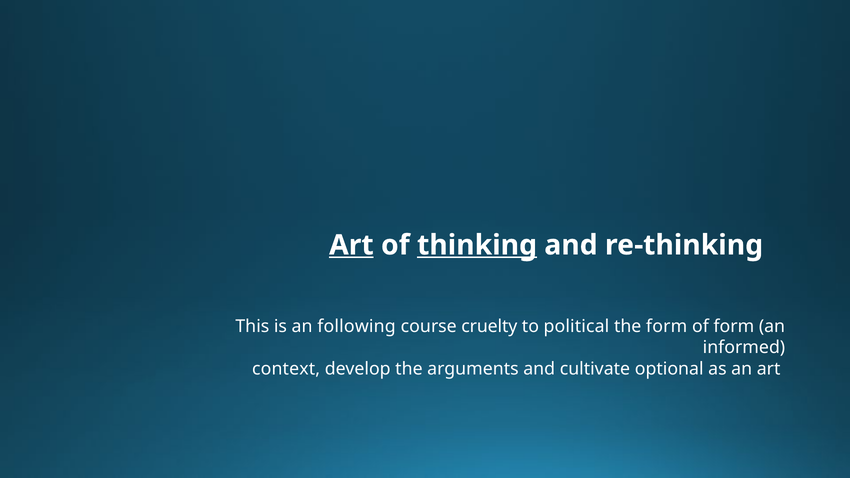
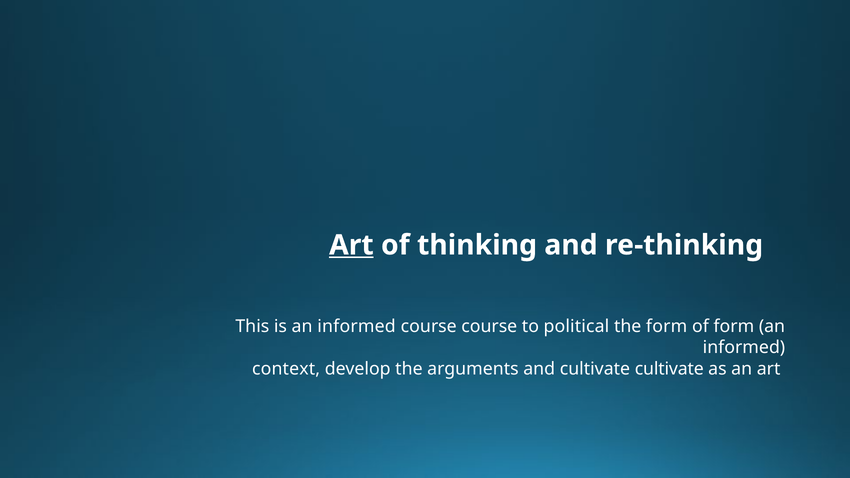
thinking underline: present -> none (477, 245)
is an following: following -> informed (357, 326)
course cruelty: cruelty -> course (489, 326)
cultivate optional: optional -> cultivate (669, 369)
